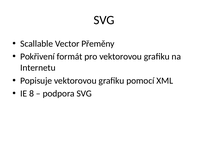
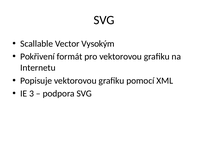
Přeměny: Přeměny -> Vysokým (98, 44)
8: 8 -> 3 (32, 94)
